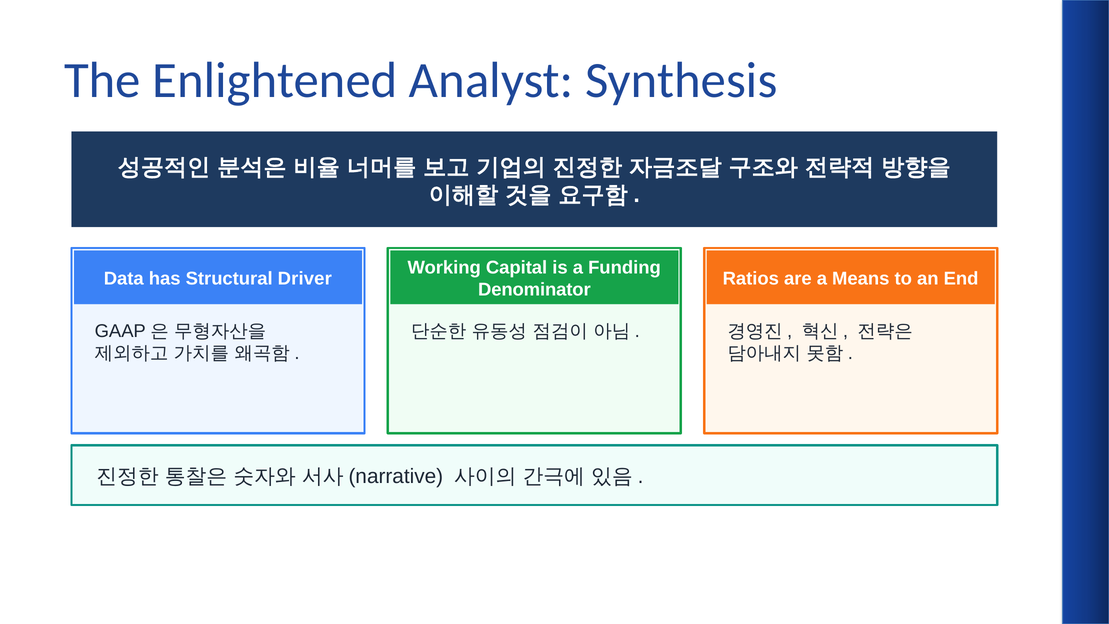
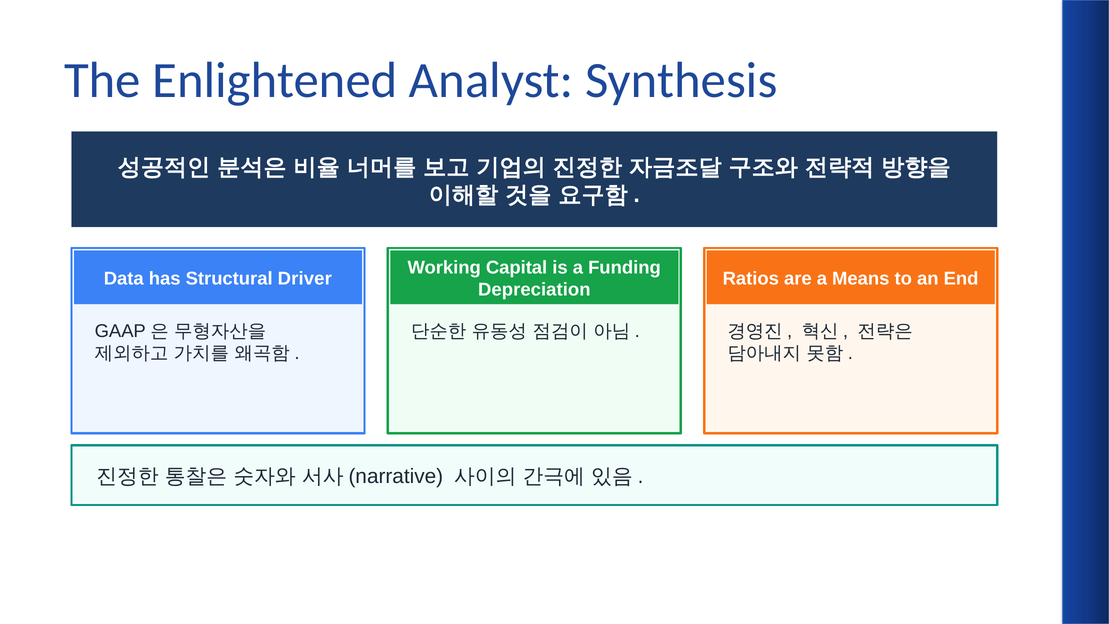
Denominator: Denominator -> Depreciation (534, 290)
